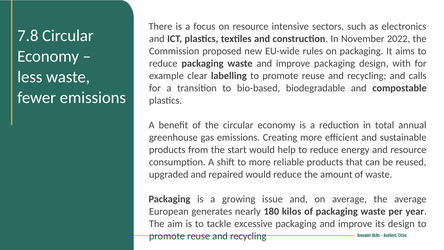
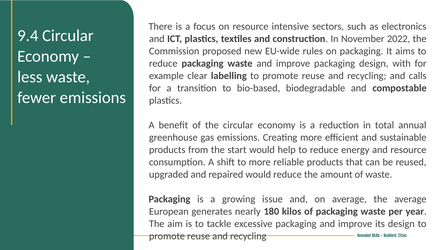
7.8: 7.8 -> 9.4 (28, 36)
